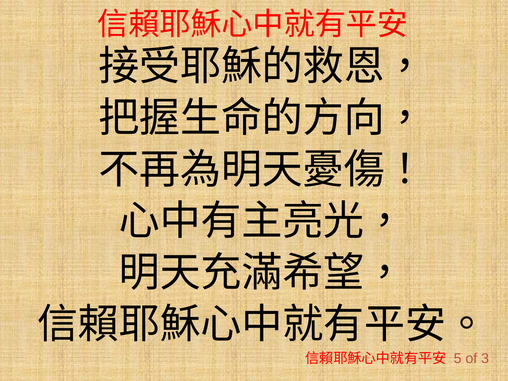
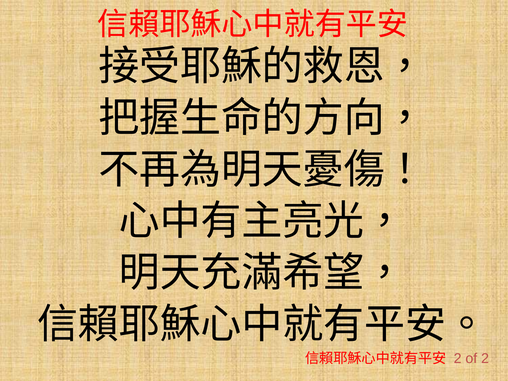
5: 5 -> 2 (458, 359)
of 3: 3 -> 2 (485, 359)
